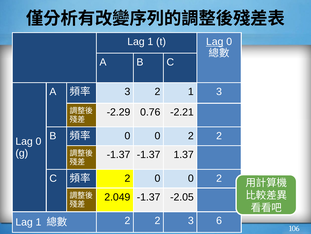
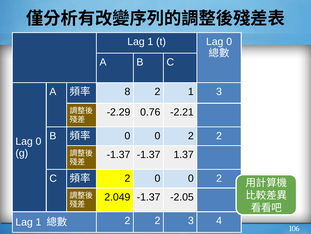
Lag underline: present -> none (215, 42)
3: 3 -> 8 (127, 91)
6: 6 -> 4 (219, 220)
